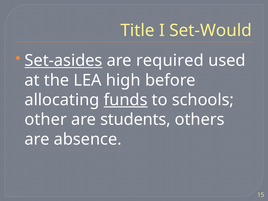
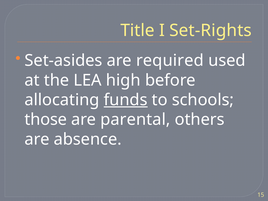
Set-Would: Set-Would -> Set-Rights (210, 31)
Set-asides underline: present -> none (63, 61)
other: other -> those (46, 120)
students: students -> parental (135, 120)
